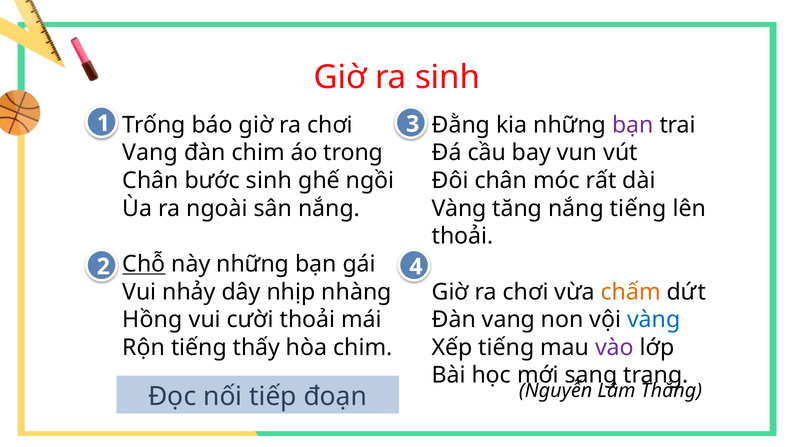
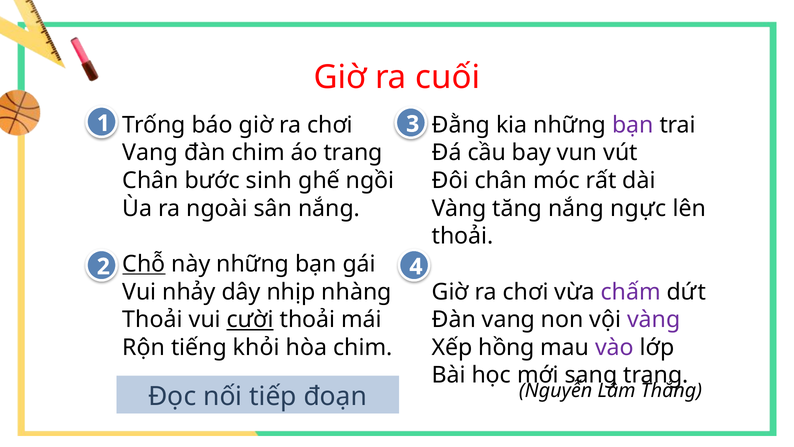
ra sinh: sinh -> cuối (448, 77)
áo trong: trong -> trang (353, 153)
nắng tiếng: tiếng -> ngực (638, 208)
chấm colour: orange -> purple (631, 292)
Hồng: Hồng -> Thoải (153, 319)
cười underline: none -> present (250, 319)
vàng colour: blue -> purple (654, 319)
thấy: thấy -> khỏi (256, 347)
Xếp tiếng: tiếng -> hồng (507, 347)
